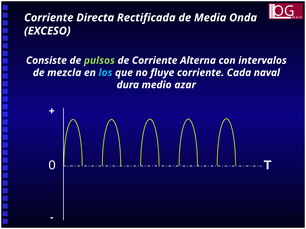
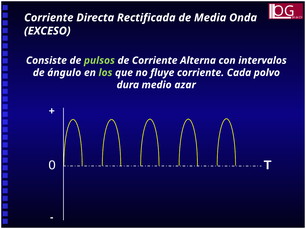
mezcla: mezcla -> ángulo (64, 73)
los colour: light blue -> light green (105, 73)
naval: naval -> polvo (267, 73)
